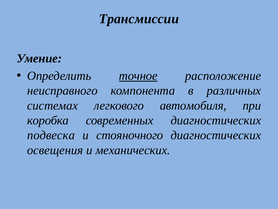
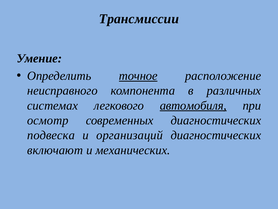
автомобиля underline: none -> present (193, 105)
коробка: коробка -> осмотр (48, 120)
стояночного: стояночного -> организаций (130, 135)
освещения: освещения -> включают (55, 150)
